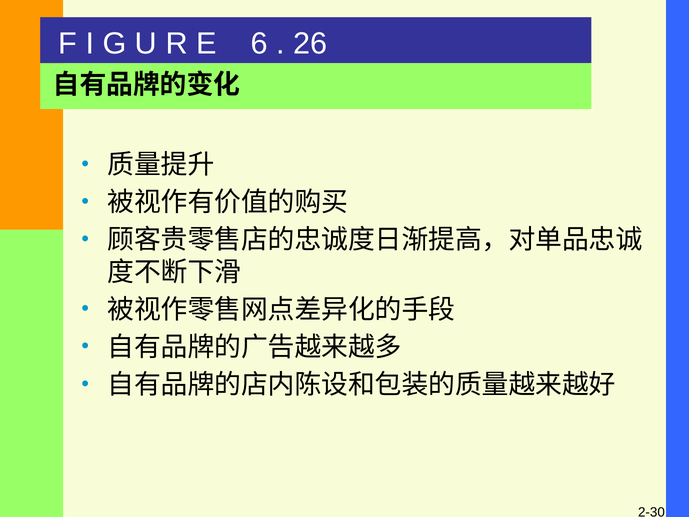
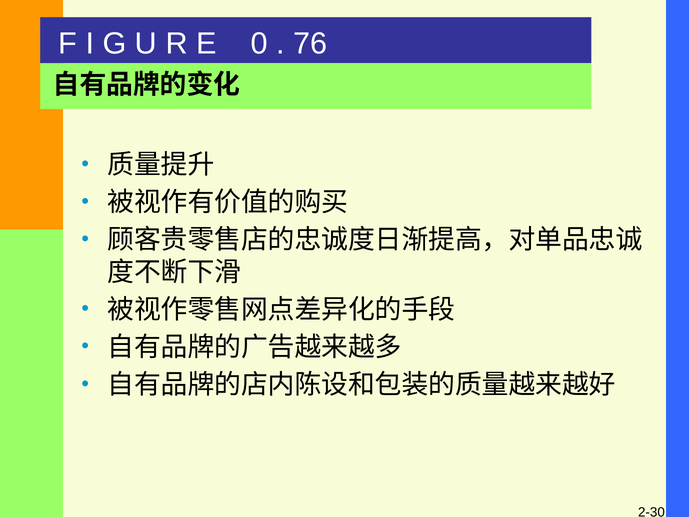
6: 6 -> 0 (259, 43)
26: 26 -> 76 (310, 43)
